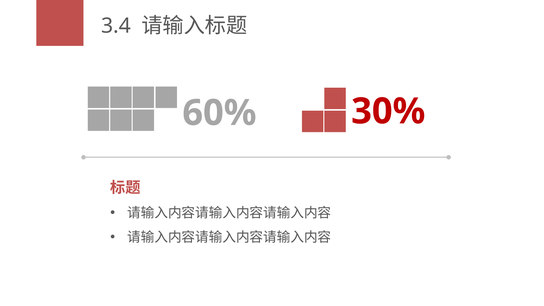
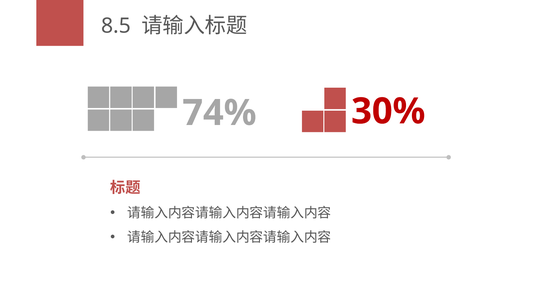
3.4: 3.4 -> 8.5 (116, 26)
60%: 60% -> 74% (219, 113)
